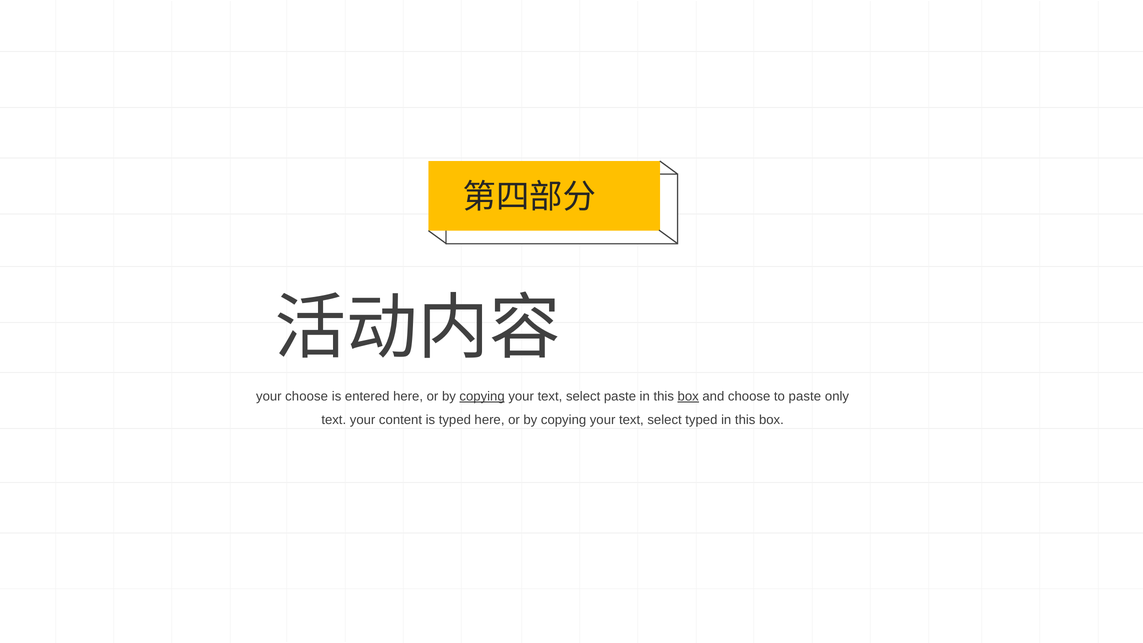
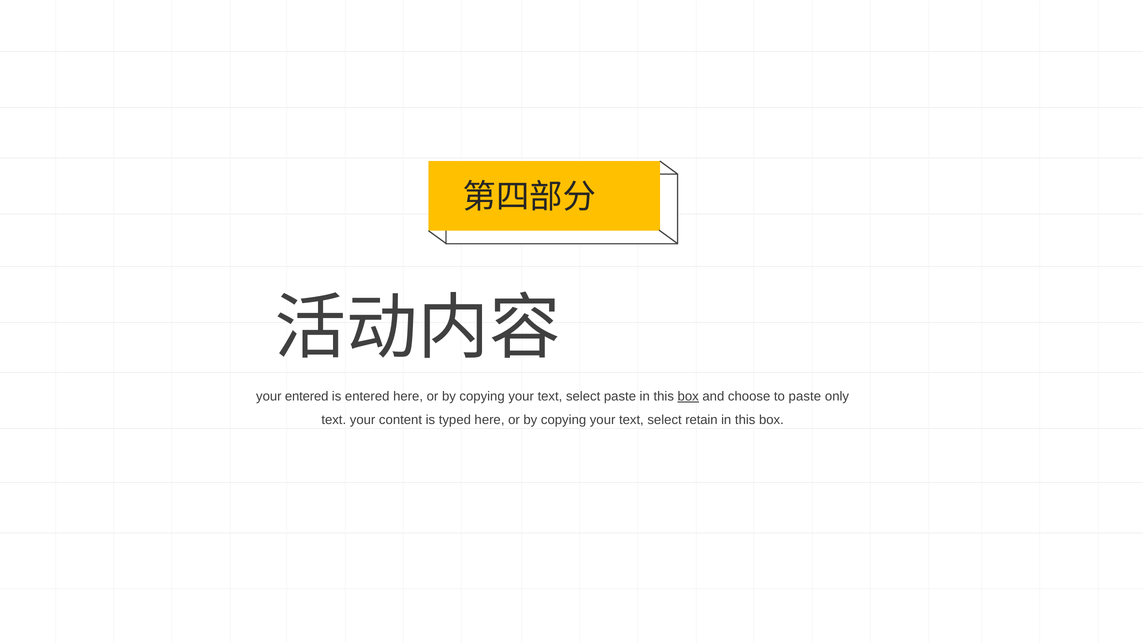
your choose: choose -> entered (307, 396)
copying underline: present -> none (482, 396)
select typed: typed -> retain (701, 420)
